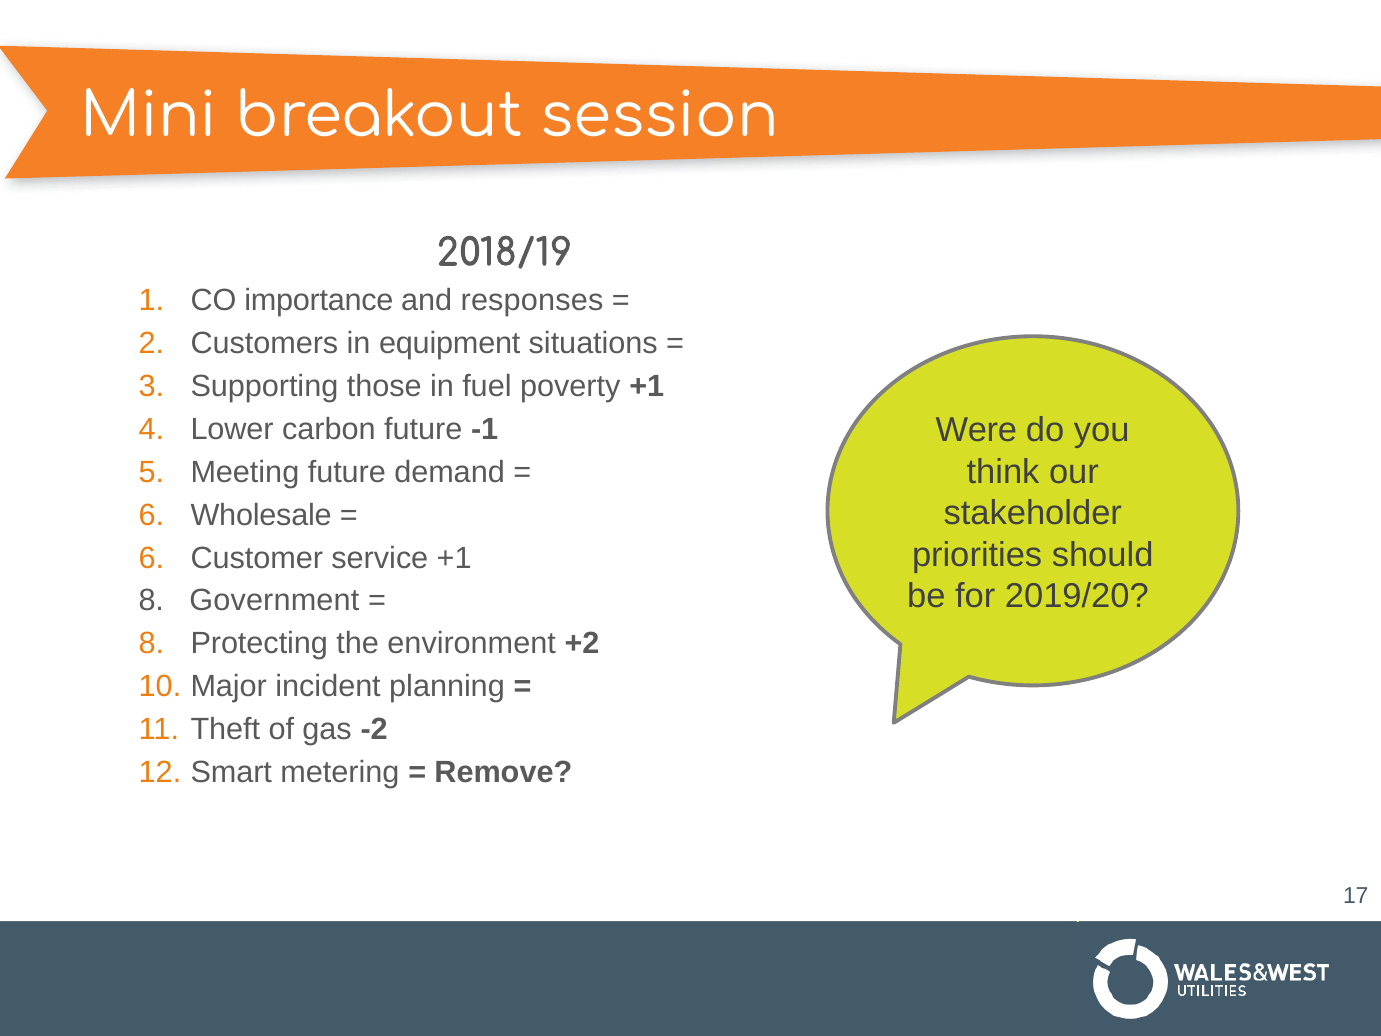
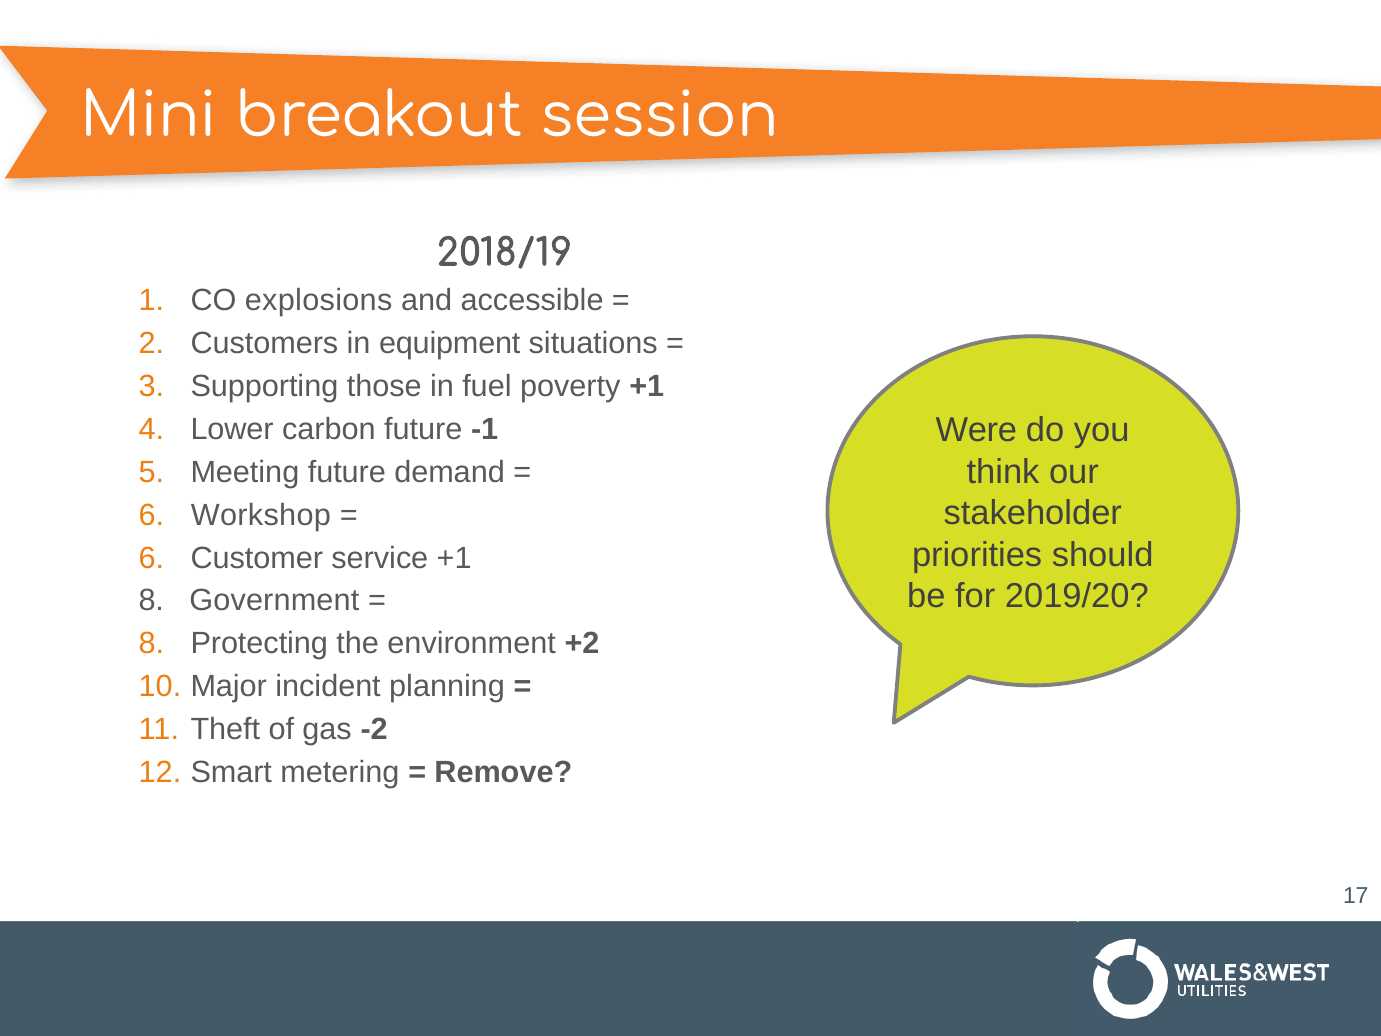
importance: importance -> explosions (319, 300)
responses: responses -> accessible (532, 300)
Wholesale: Wholesale -> Workshop (261, 515)
